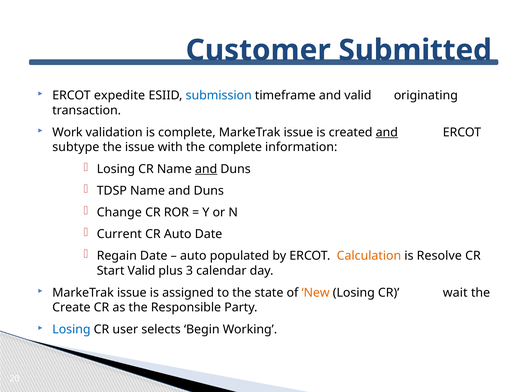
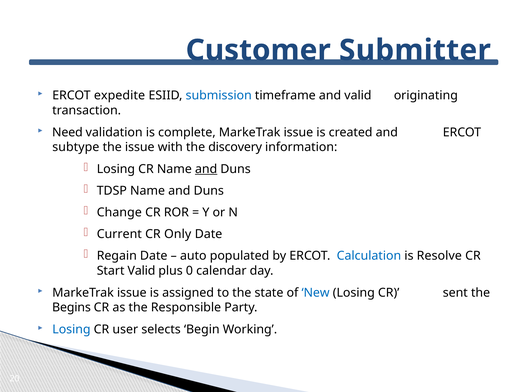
Submitted: Submitted -> Submitter (415, 50)
Work: Work -> Need (67, 133)
and underline: present -> none (387, 133)
the complete: complete -> discovery (235, 147)
CR Auto: Auto -> Only (178, 234)
Calculation colour: orange -> blue (369, 256)
3: 3 -> 0 (189, 271)
New colour: orange -> blue (316, 293)
wait: wait -> sent (455, 293)
Create: Create -> Begins (71, 308)
